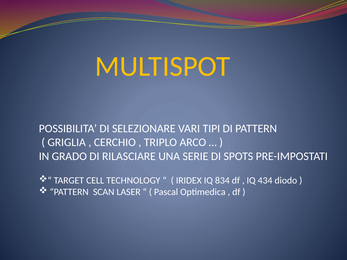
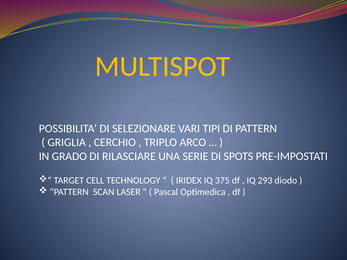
834: 834 -> 375 (222, 181)
434: 434 -> 293 (265, 181)
